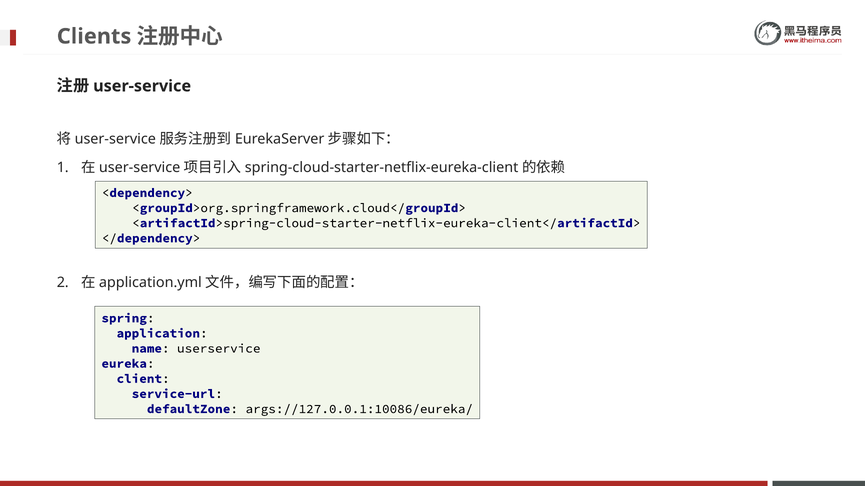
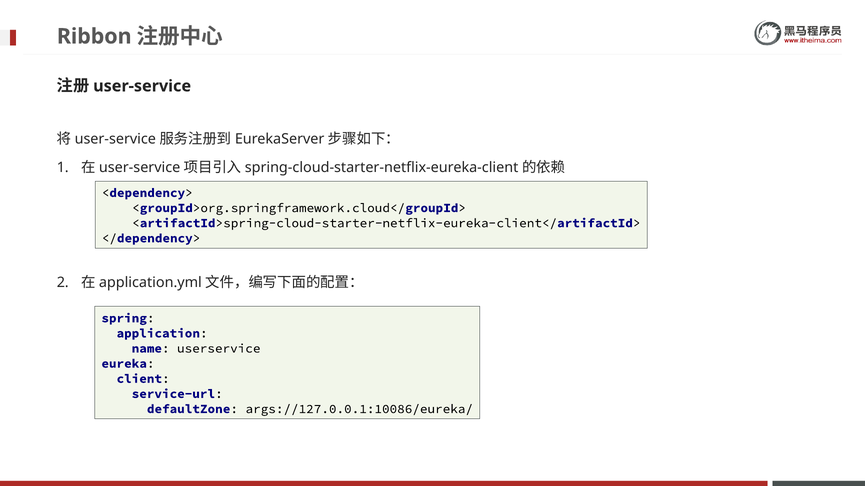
Clients: Clients -> Ribbon (94, 36)
